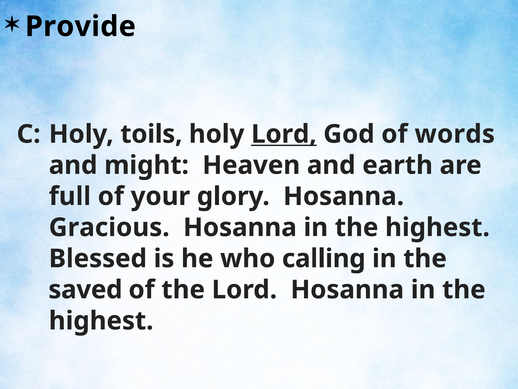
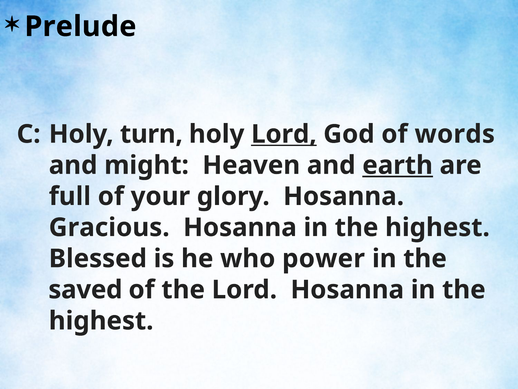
Provide: Provide -> Prelude (80, 26)
toils: toils -> turn (151, 134)
earth underline: none -> present (398, 165)
calling: calling -> power (324, 258)
